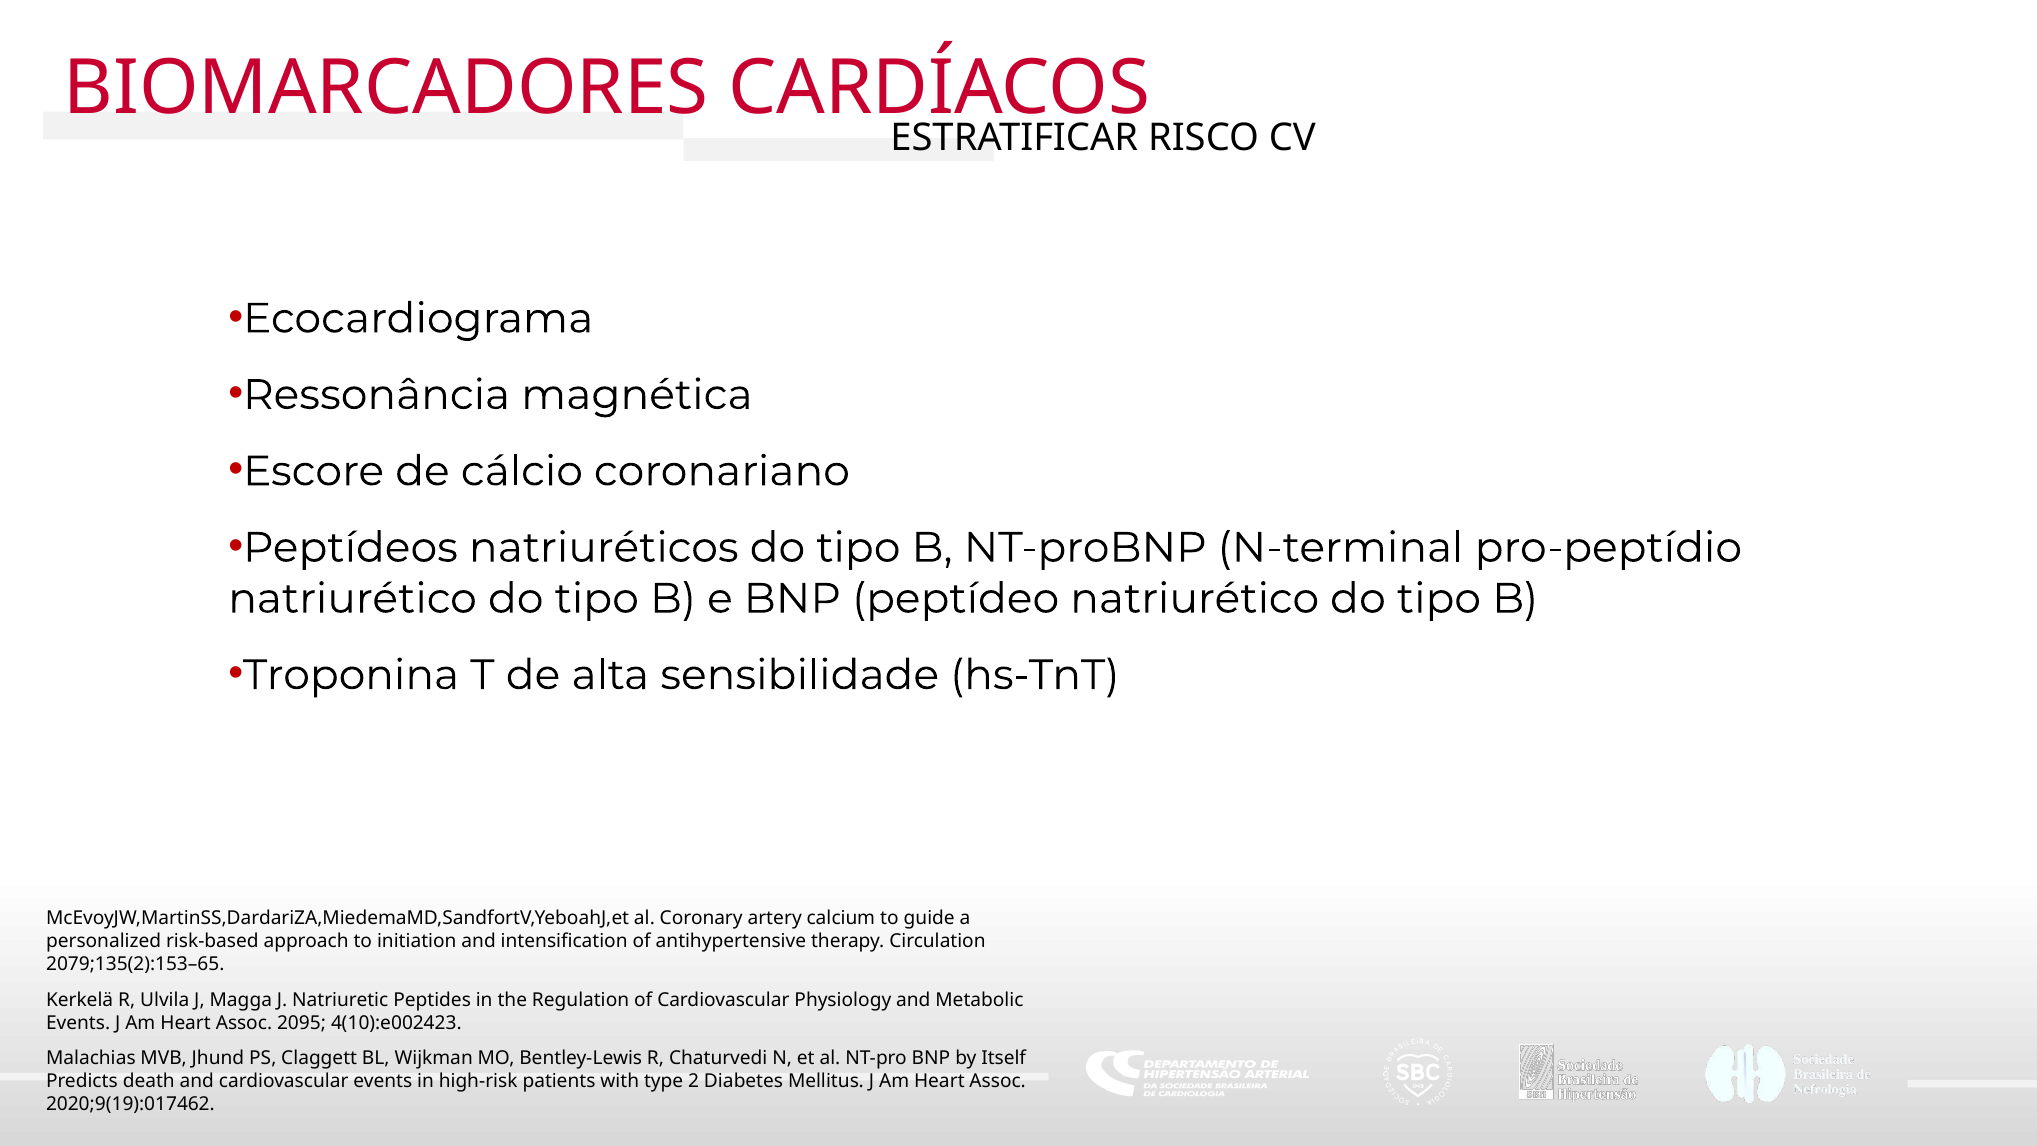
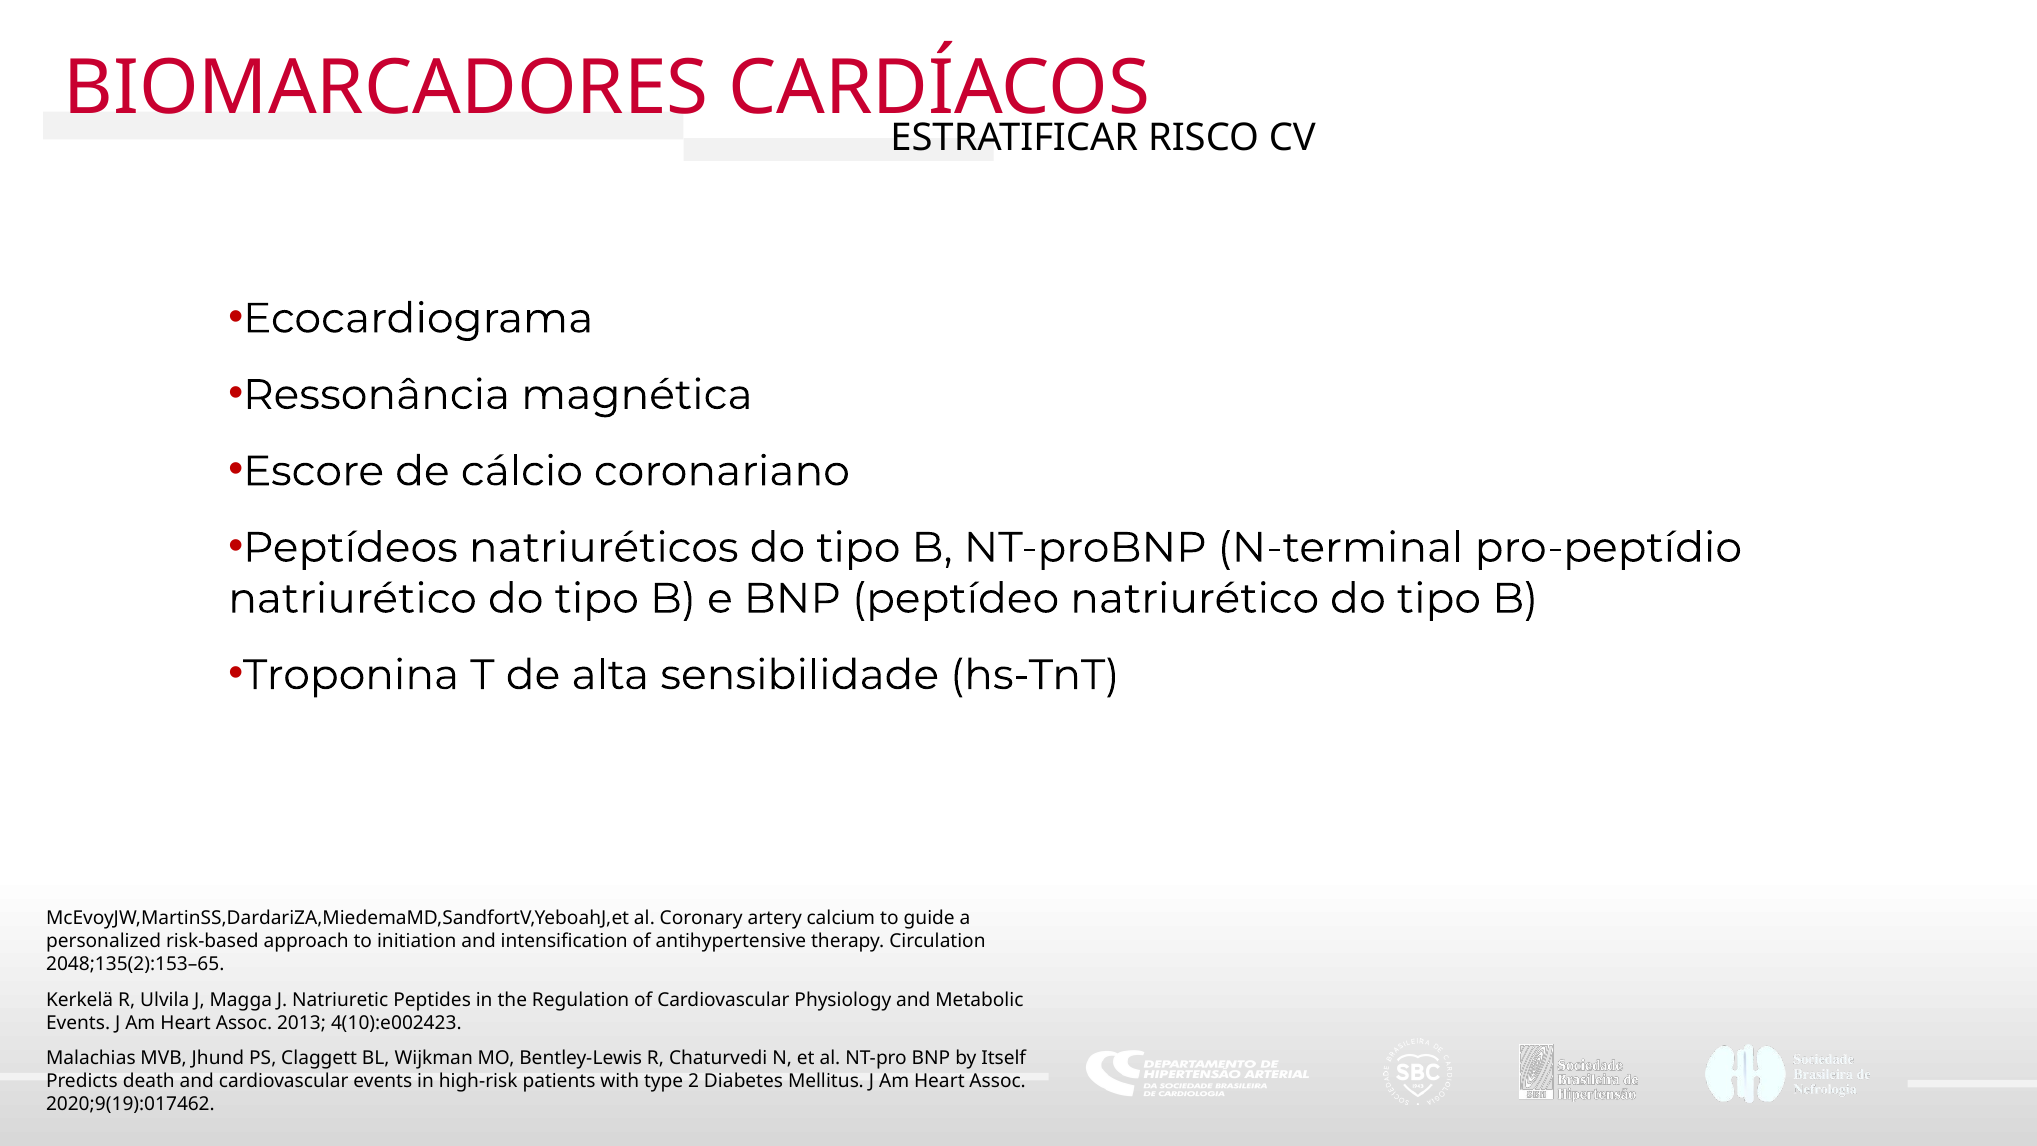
2079;135(2):153–65: 2079;135(2):153–65 -> 2048;135(2):153–65 (135, 964)
2095: 2095 -> 2013 (301, 1023)
